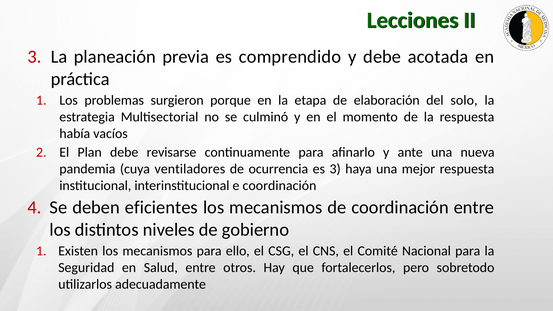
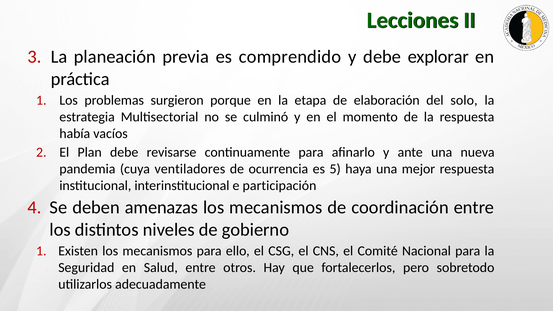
acotada: acotada -> explorar (438, 57)
es 3: 3 -> 5 (335, 169)
e coordinación: coordinación -> participación (279, 186)
eficientes: eficientes -> amenazas (161, 208)
